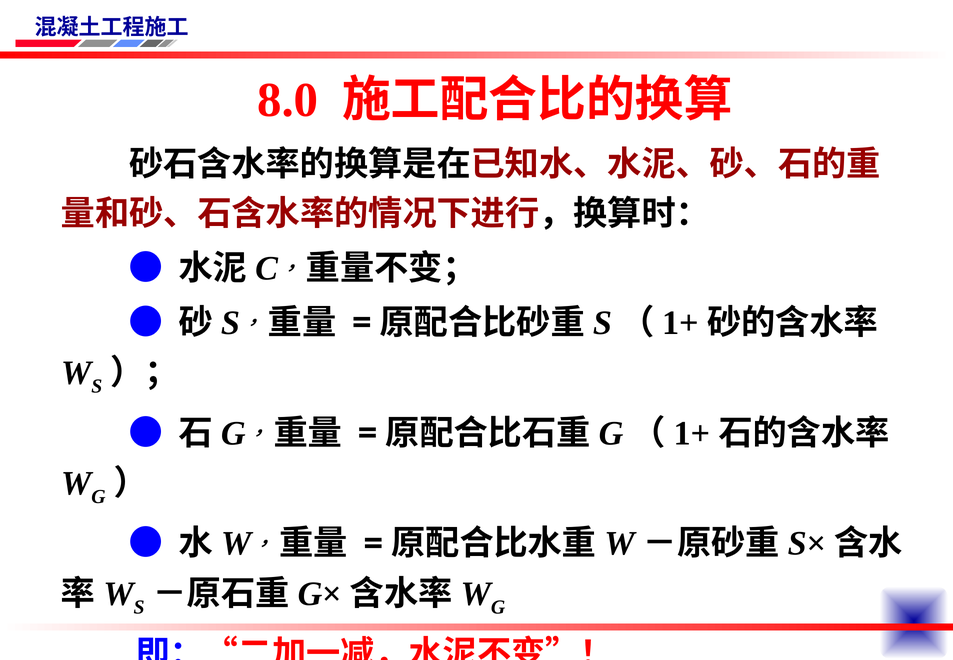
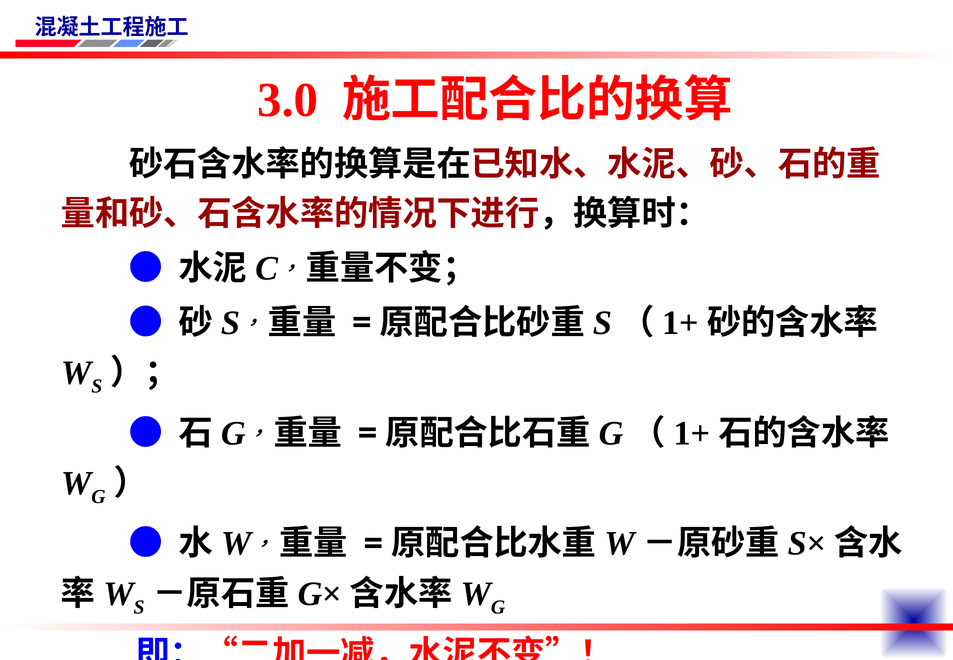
8.0: 8.0 -> 3.0 (288, 100)
